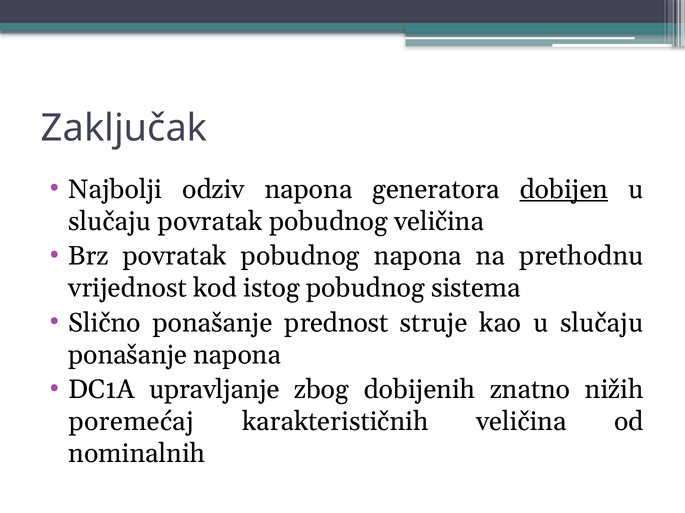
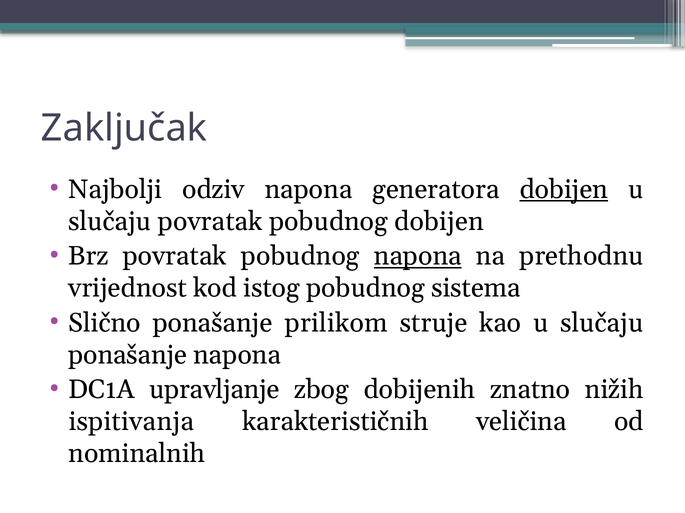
pobudnog veličina: veličina -> dobijen (439, 222)
napona underline: none -> present (418, 257)
prednost: prednost -> prilikom (336, 323)
poremećaj: poremećaj -> ispitivanja (131, 422)
